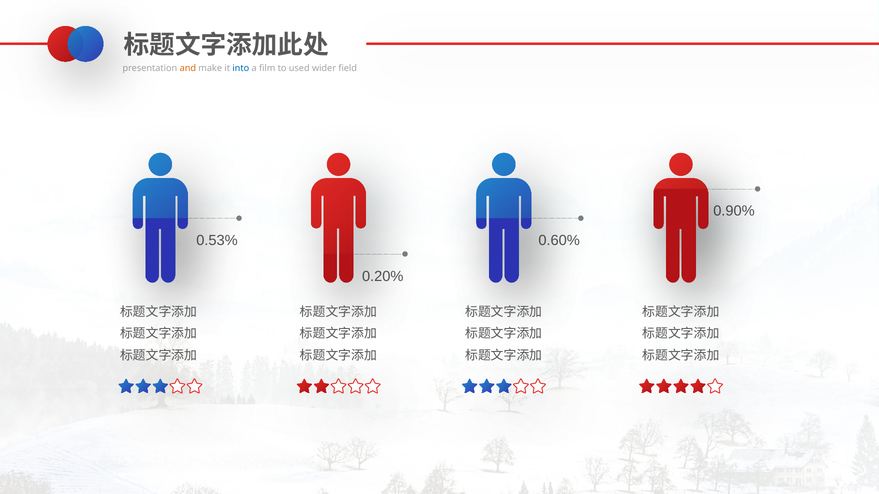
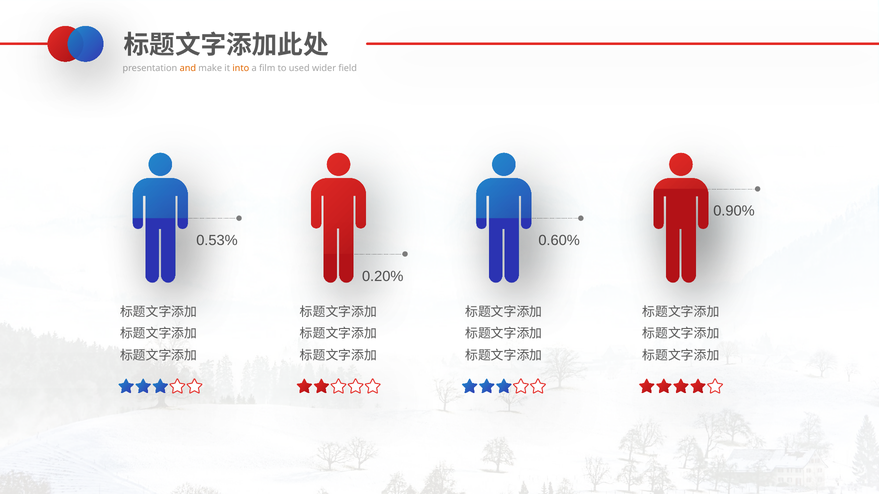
into colour: blue -> orange (241, 68)
